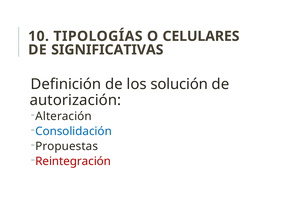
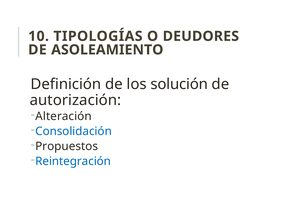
CELULARES: CELULARES -> DEUDORES (201, 36)
SIGNIFICATIVAS: SIGNIFICATIVAS -> ASOLEAMIENTO (107, 50)
Propuestas: Propuestas -> Propuestos (67, 146)
Reintegración colour: red -> blue (73, 162)
